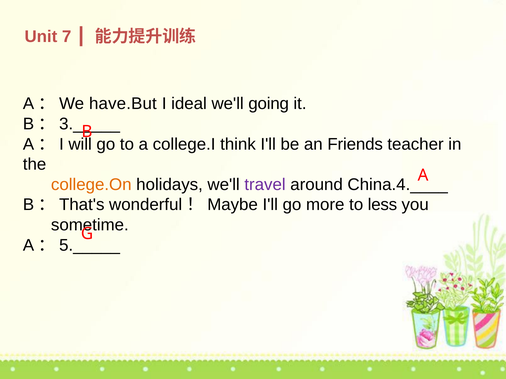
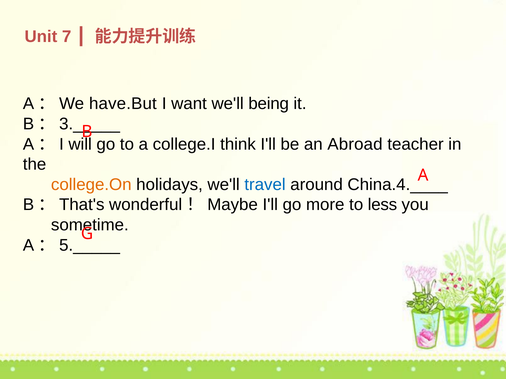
ideal: ideal -> want (189, 104)
going: going -> being (269, 104)
Friends: Friends -> Abroad (355, 144)
travel colour: purple -> blue (265, 185)
